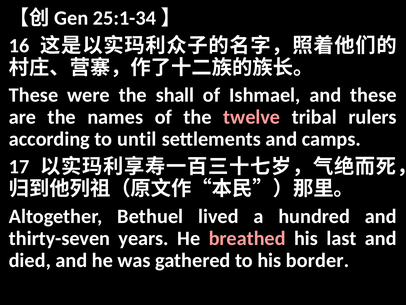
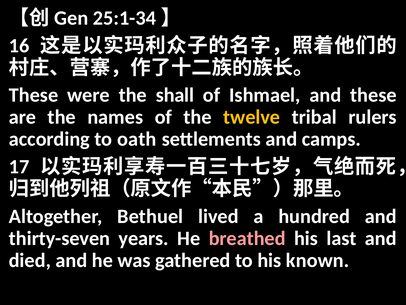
twelve colour: pink -> yellow (252, 117)
until: until -> oath (137, 139)
border: border -> known (318, 260)
